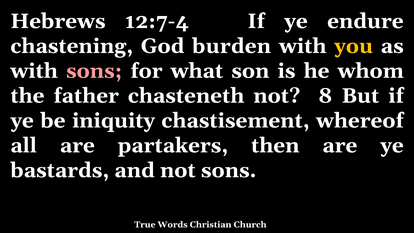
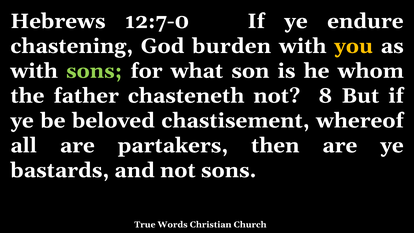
12:7-4: 12:7-4 -> 12:7-0 (157, 21)
sons colour: pink -> light green (94, 71)
iniquity: iniquity -> beloved (113, 121)
